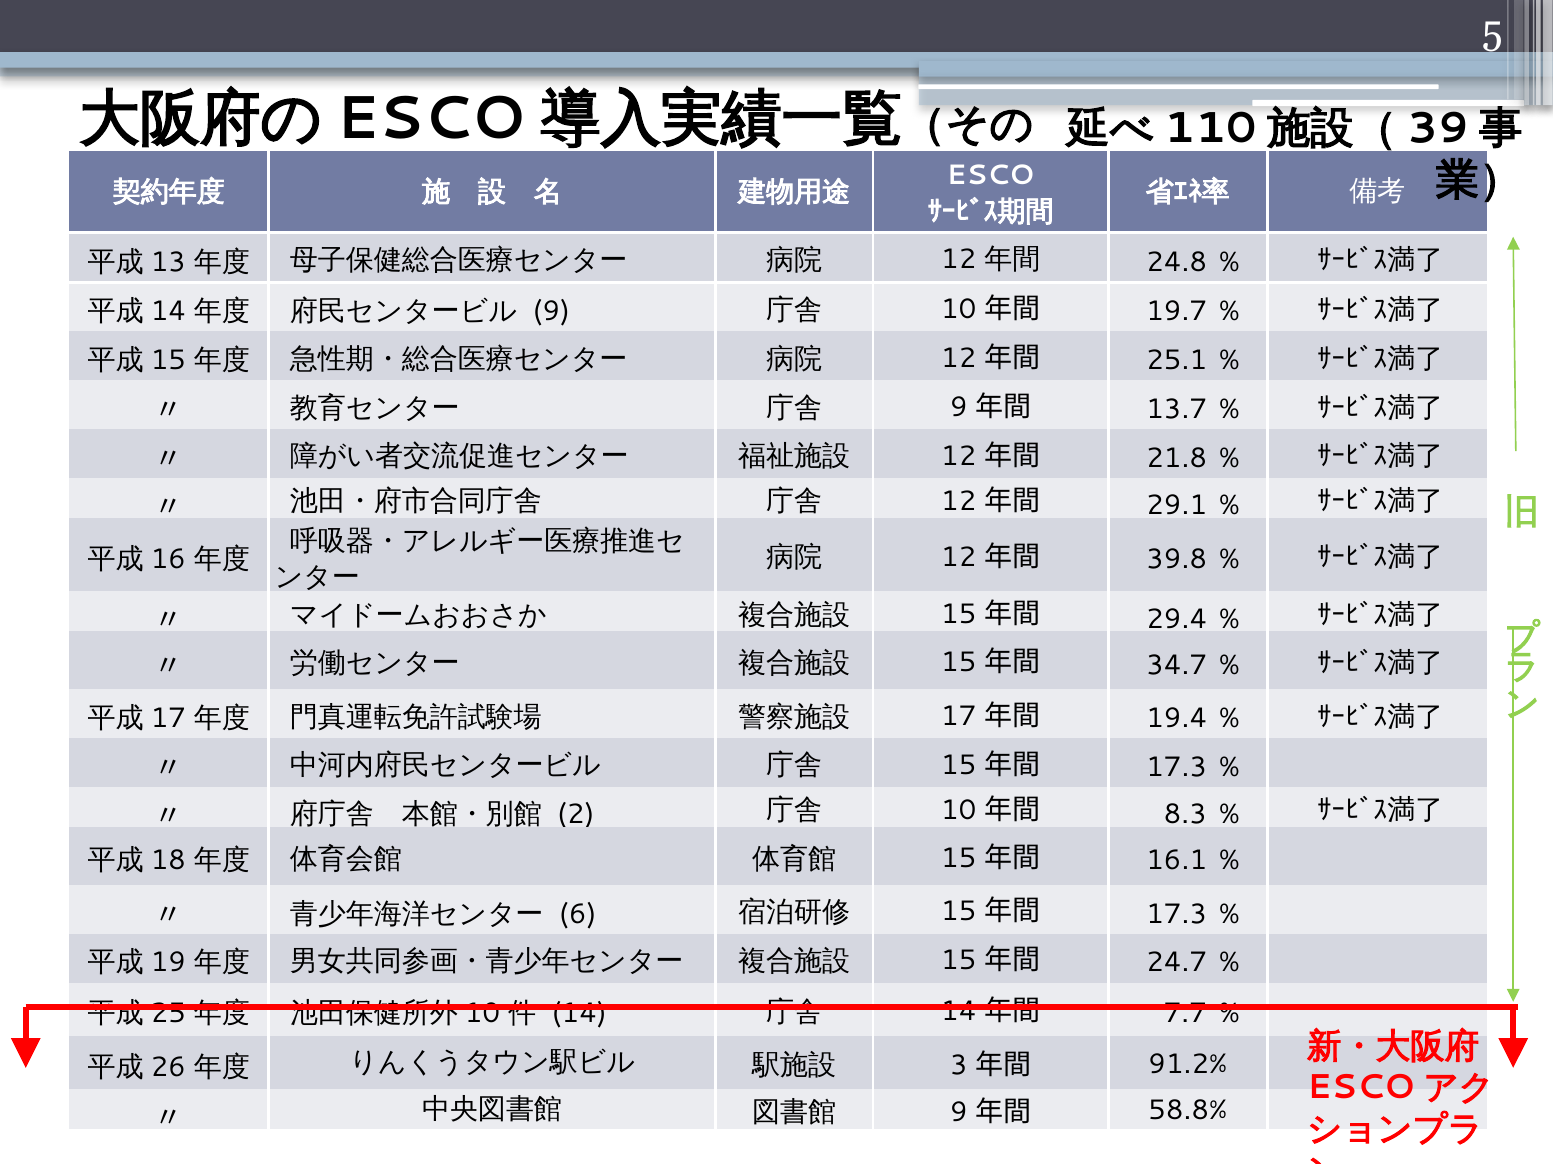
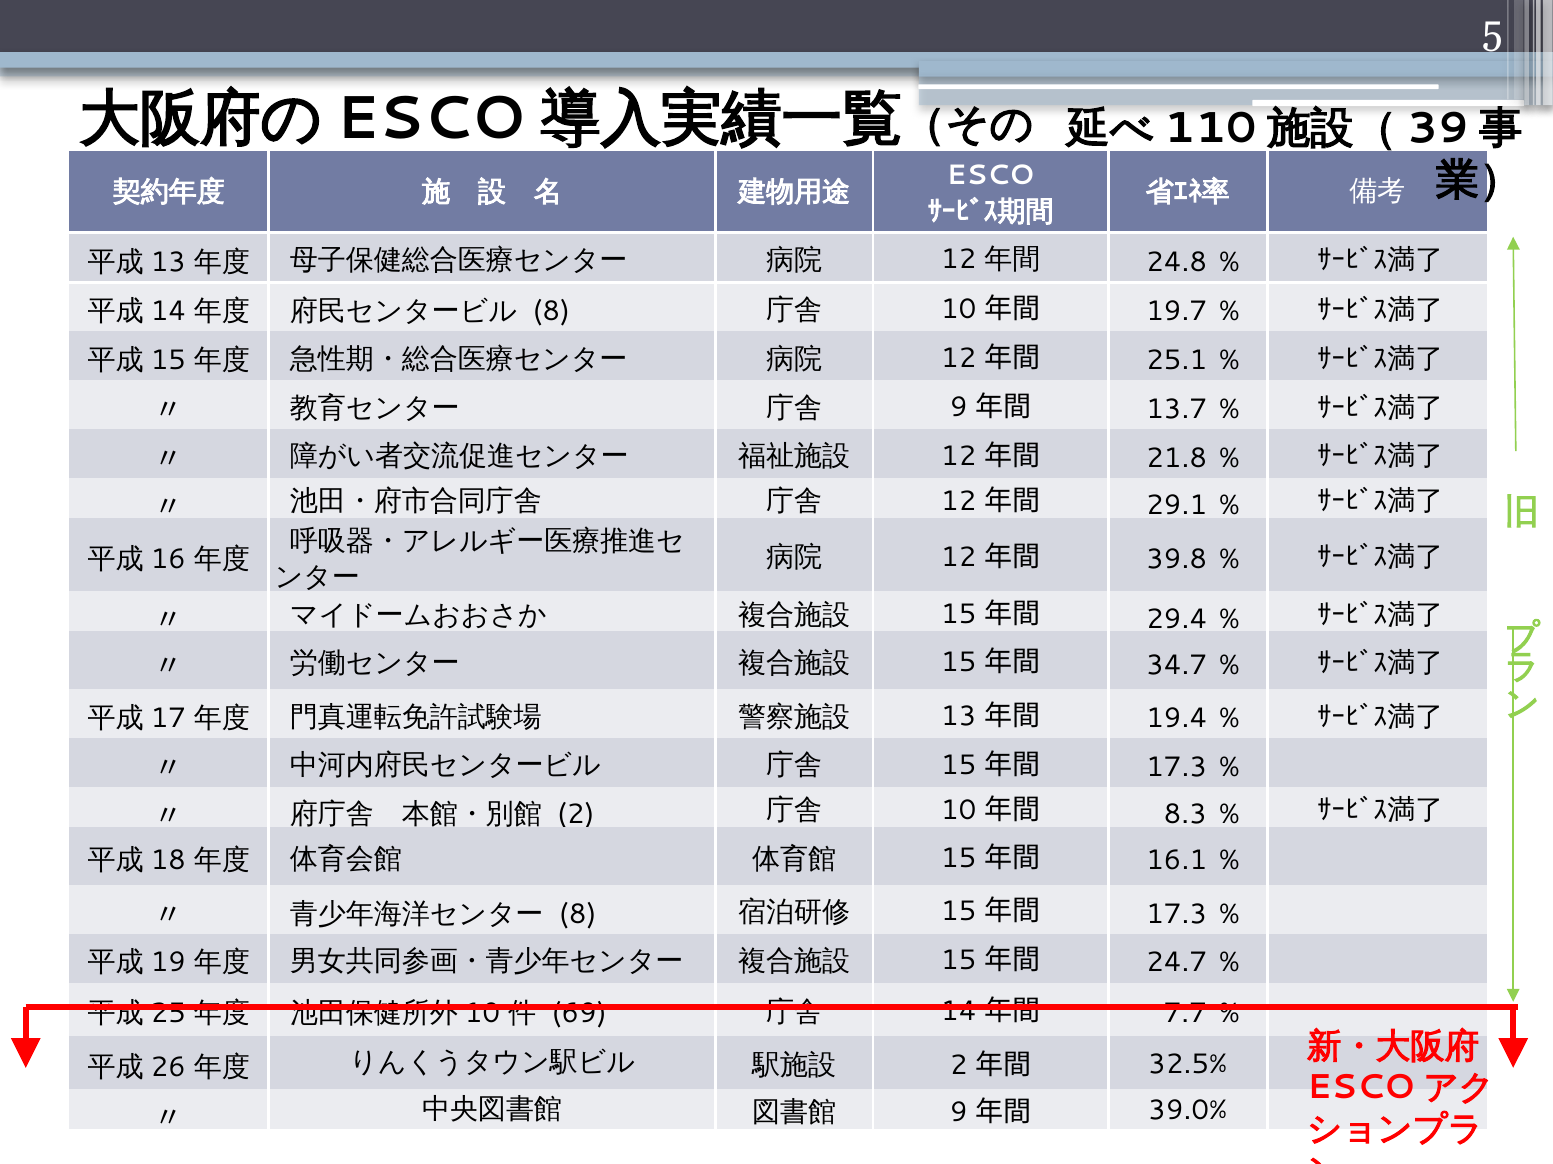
9: 9 -> 8 (551, 312)
17: 17 -> 13 (959, 716)
6: 6 -> 8 (578, 914)
14: 14 -> 69 (579, 1014)
3: 3 -> 2 (959, 1065)
91.2%: 91.2% -> 32.5% (1188, 1065)
58.8%: 58.8% -> 39.0% (1188, 1111)
